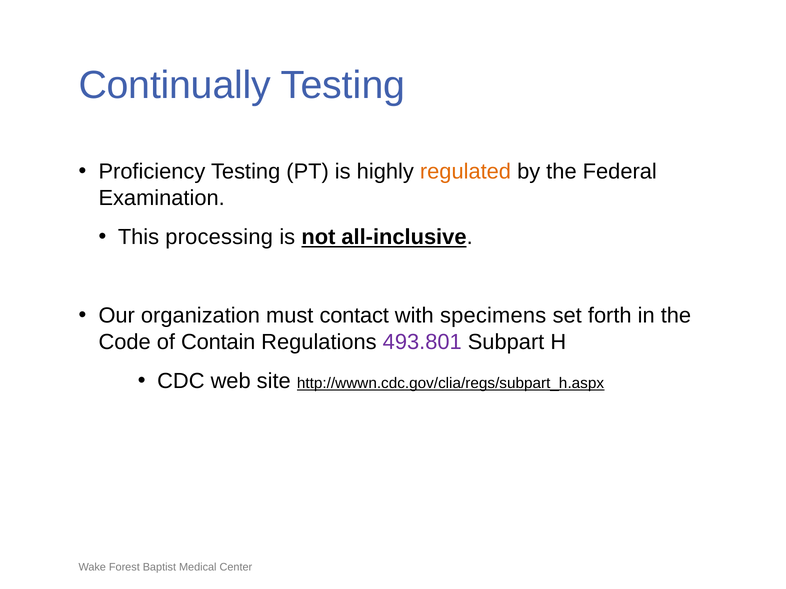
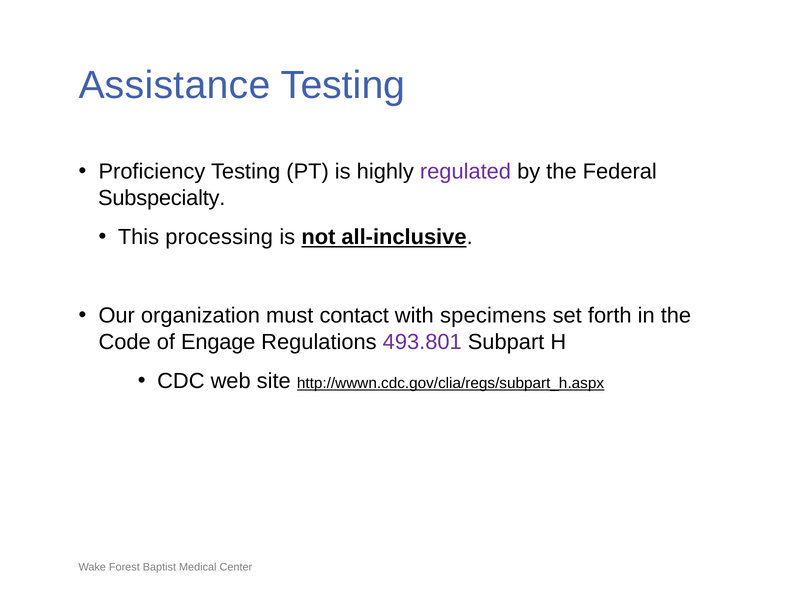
Continually: Continually -> Assistance (175, 85)
regulated colour: orange -> purple (465, 172)
Examination: Examination -> Subspecialty (162, 198)
Contain: Contain -> Engage (218, 342)
